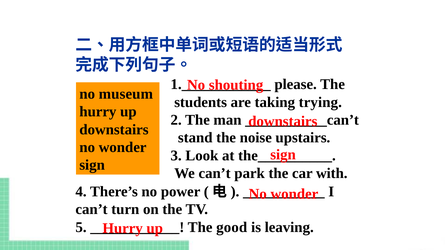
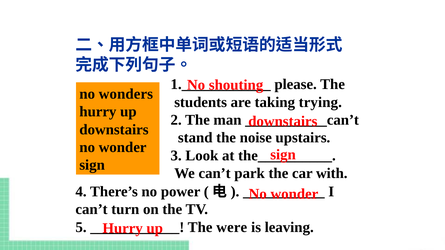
museum: museum -> wonders (126, 94)
good: good -> were (232, 228)
